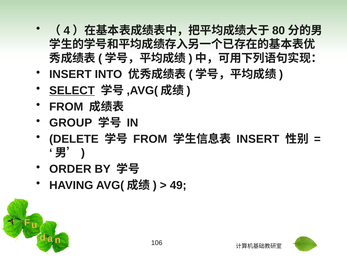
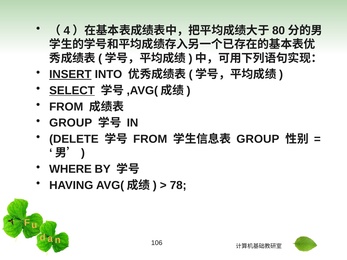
INSERT underline: none -> present (70, 74)
INSERT: INSERT -> GROUP (258, 139)
ORDER: ORDER -> WHERE (70, 169)
49: 49 -> 78 (178, 185)
